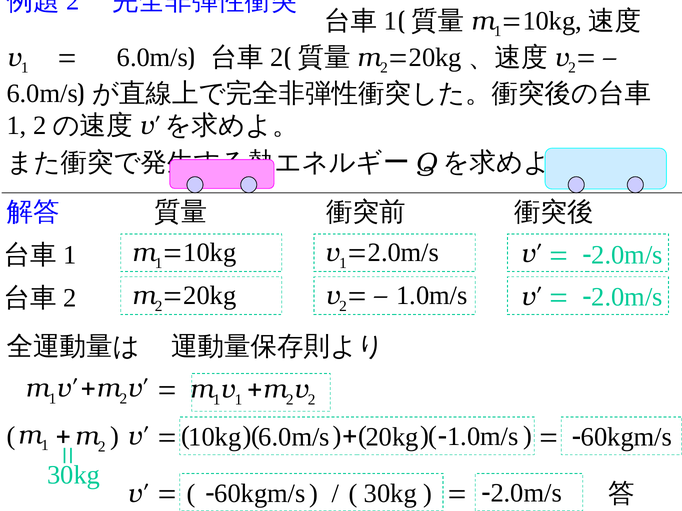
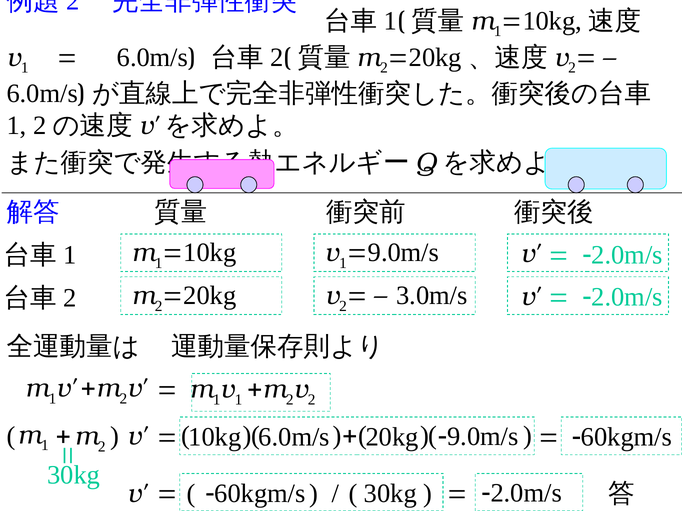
2.0m/s: 2.0m/s -> 9.0m/s (403, 253)
1.0m/s: 1.0m/s -> 3.0m/s (432, 296)
1.0m/s: 1.0m/s -> 9.0m/s (483, 437)
